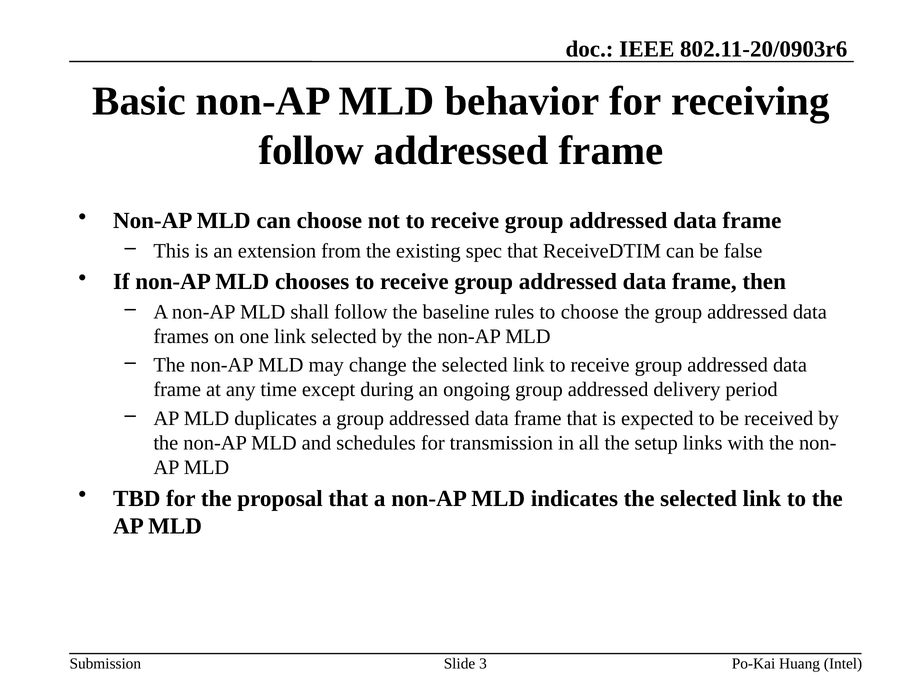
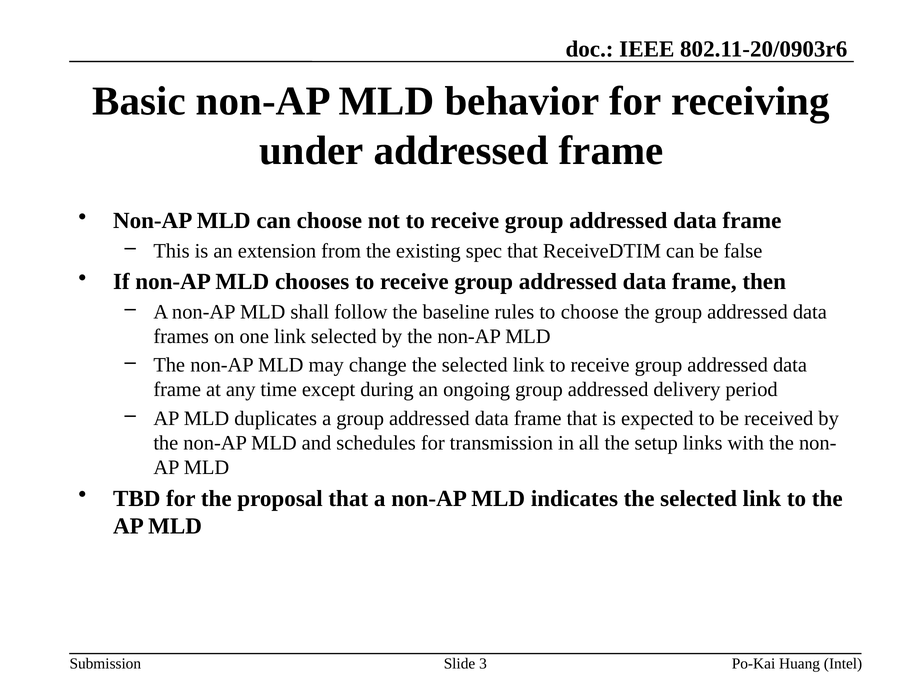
follow: follow -> under (311, 151)
